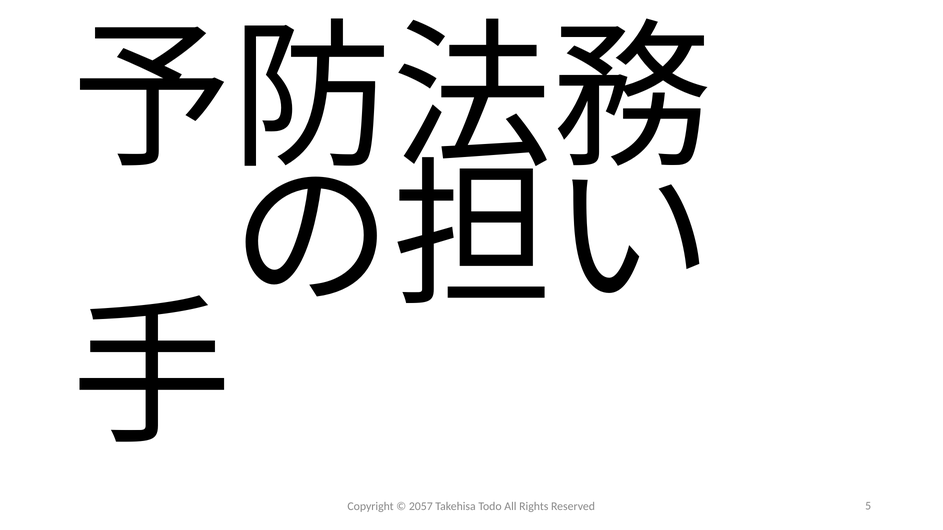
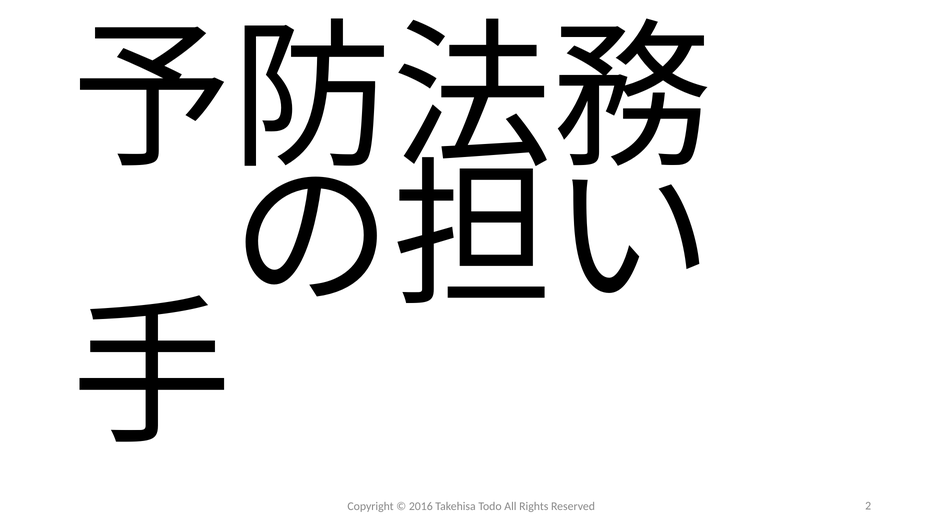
2057: 2057 -> 2016 (421, 507)
5: 5 -> 2 (868, 506)
